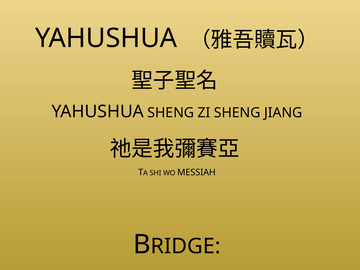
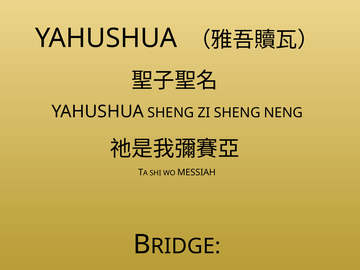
JIANG: JIANG -> NENG (283, 113)
